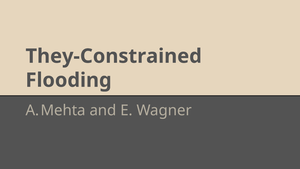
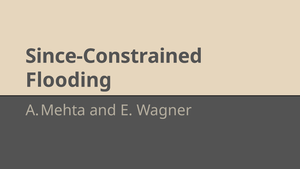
They-Constrained: They-Constrained -> Since-Constrained (114, 56)
